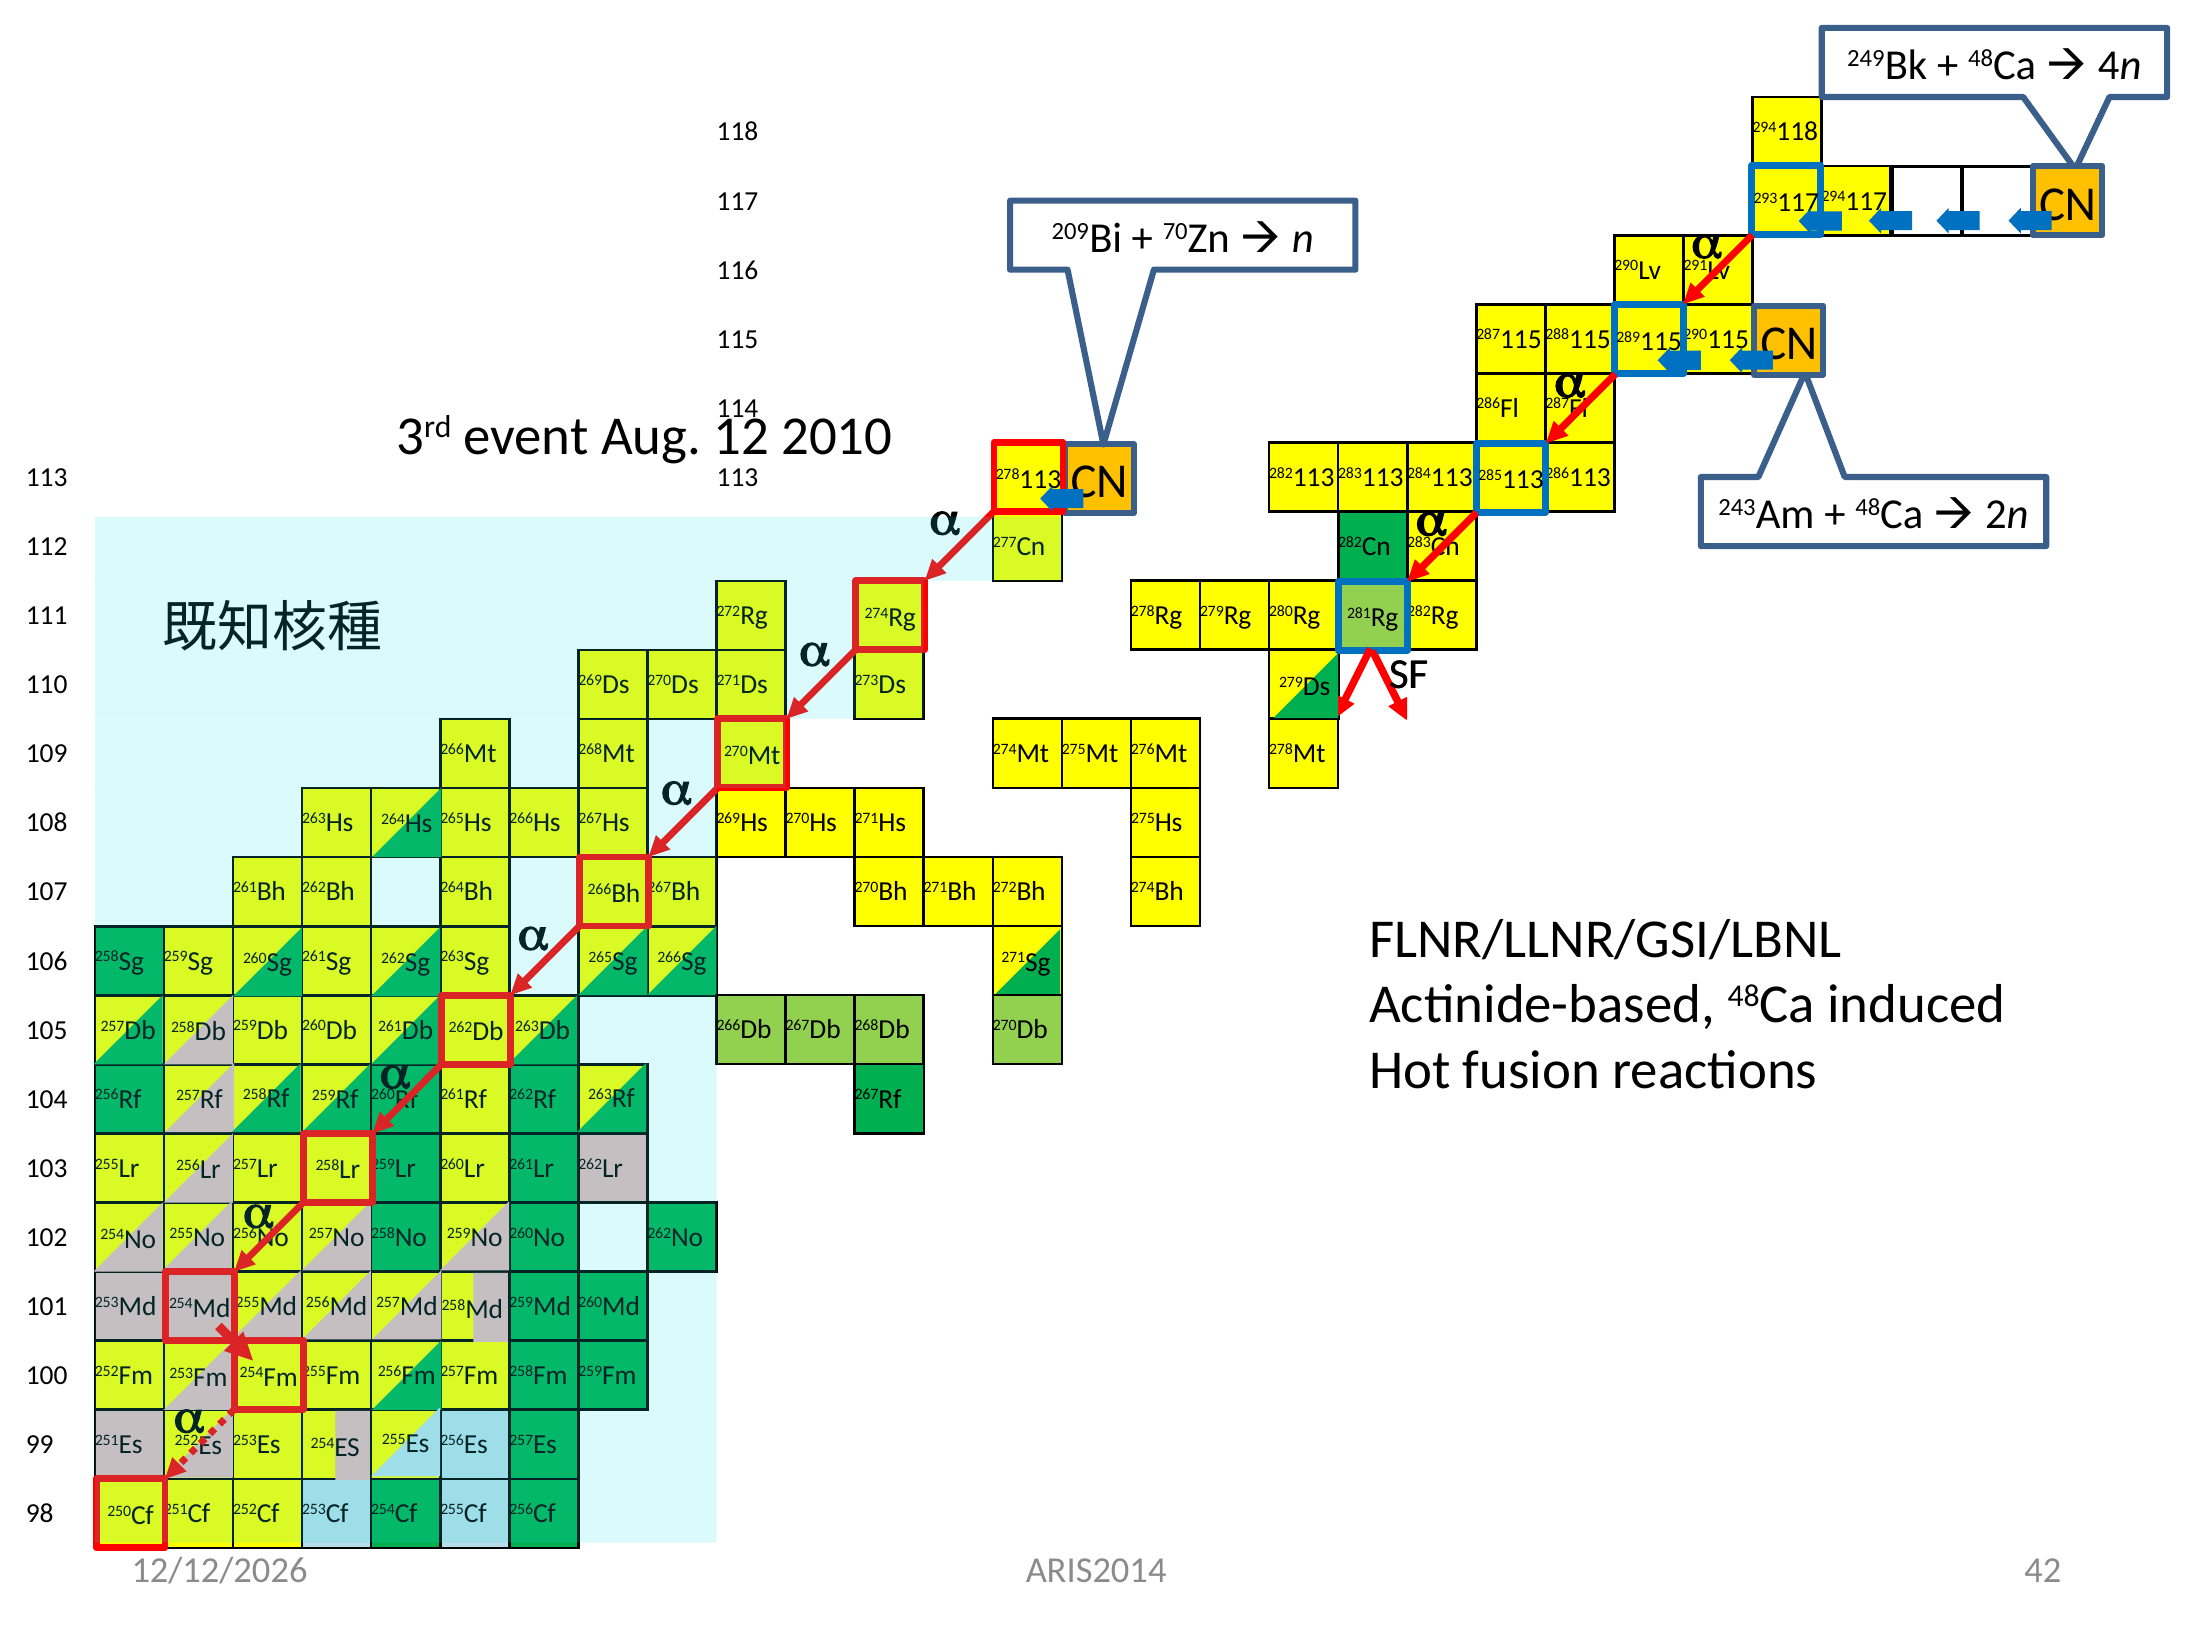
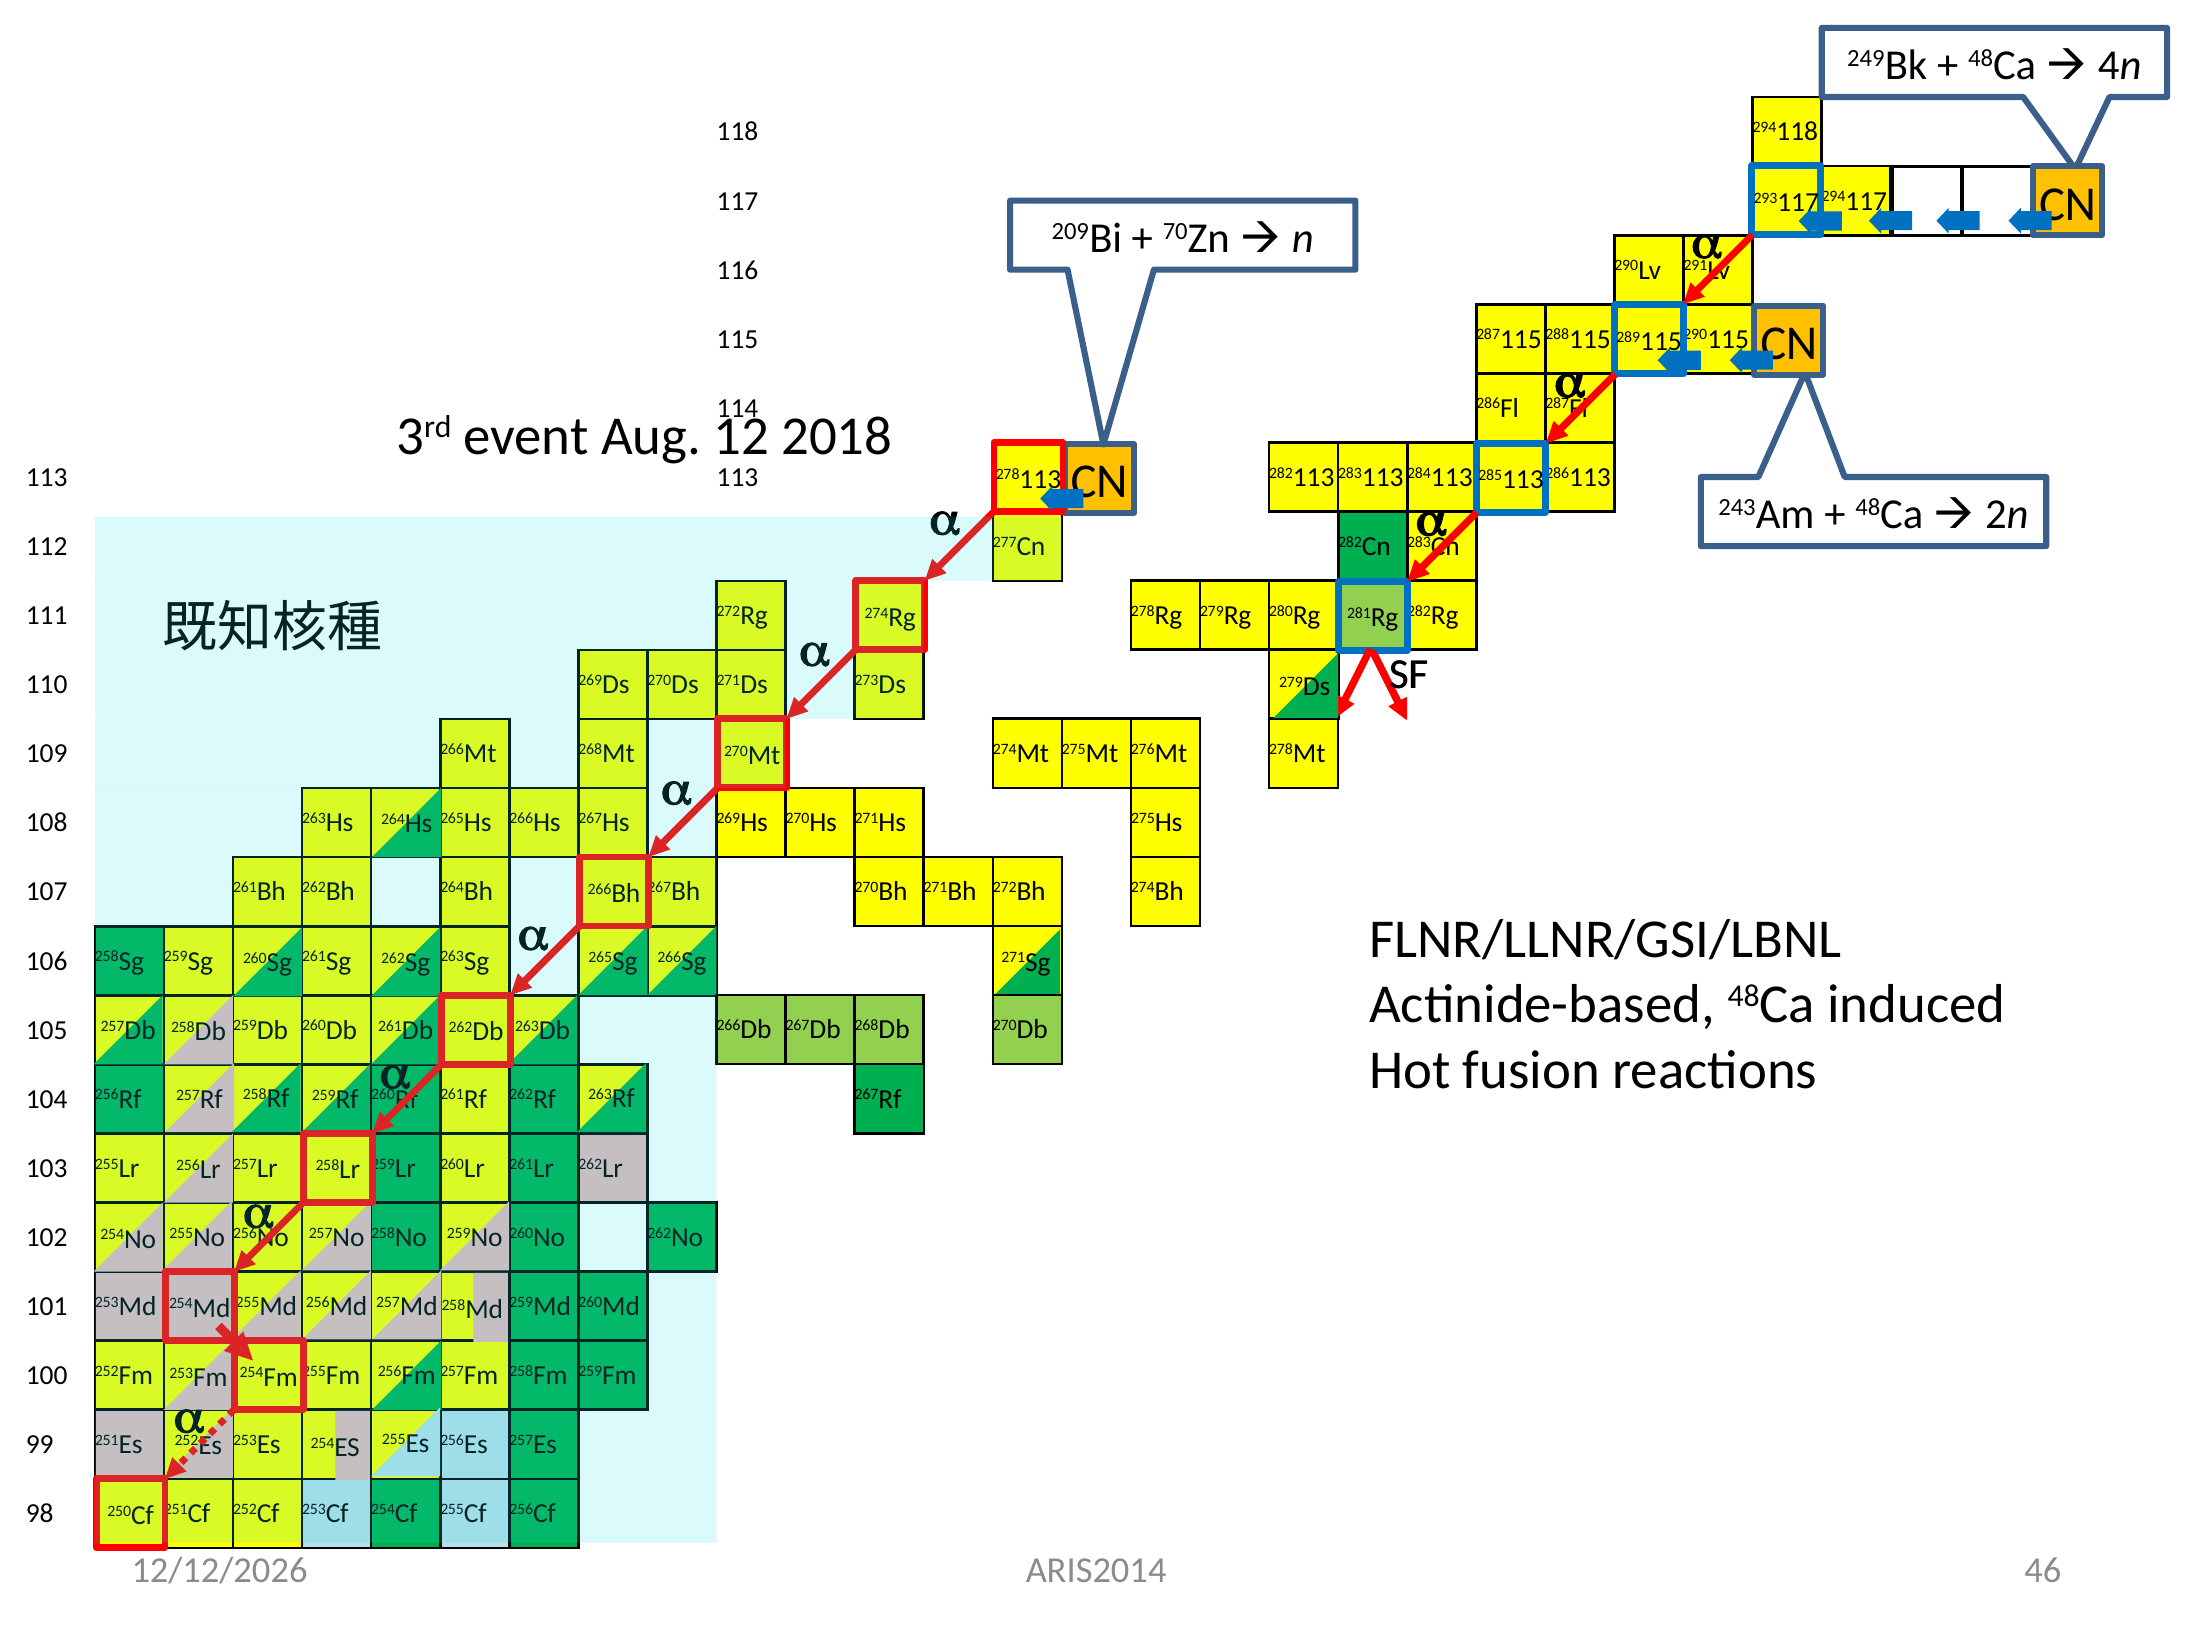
2010: 2010 -> 2018 (837, 436)
42: 42 -> 46 (2043, 1570)
